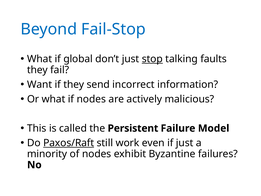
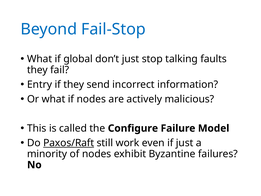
stop underline: present -> none (152, 59)
Want: Want -> Entry (40, 84)
Persistent: Persistent -> Configure (133, 128)
